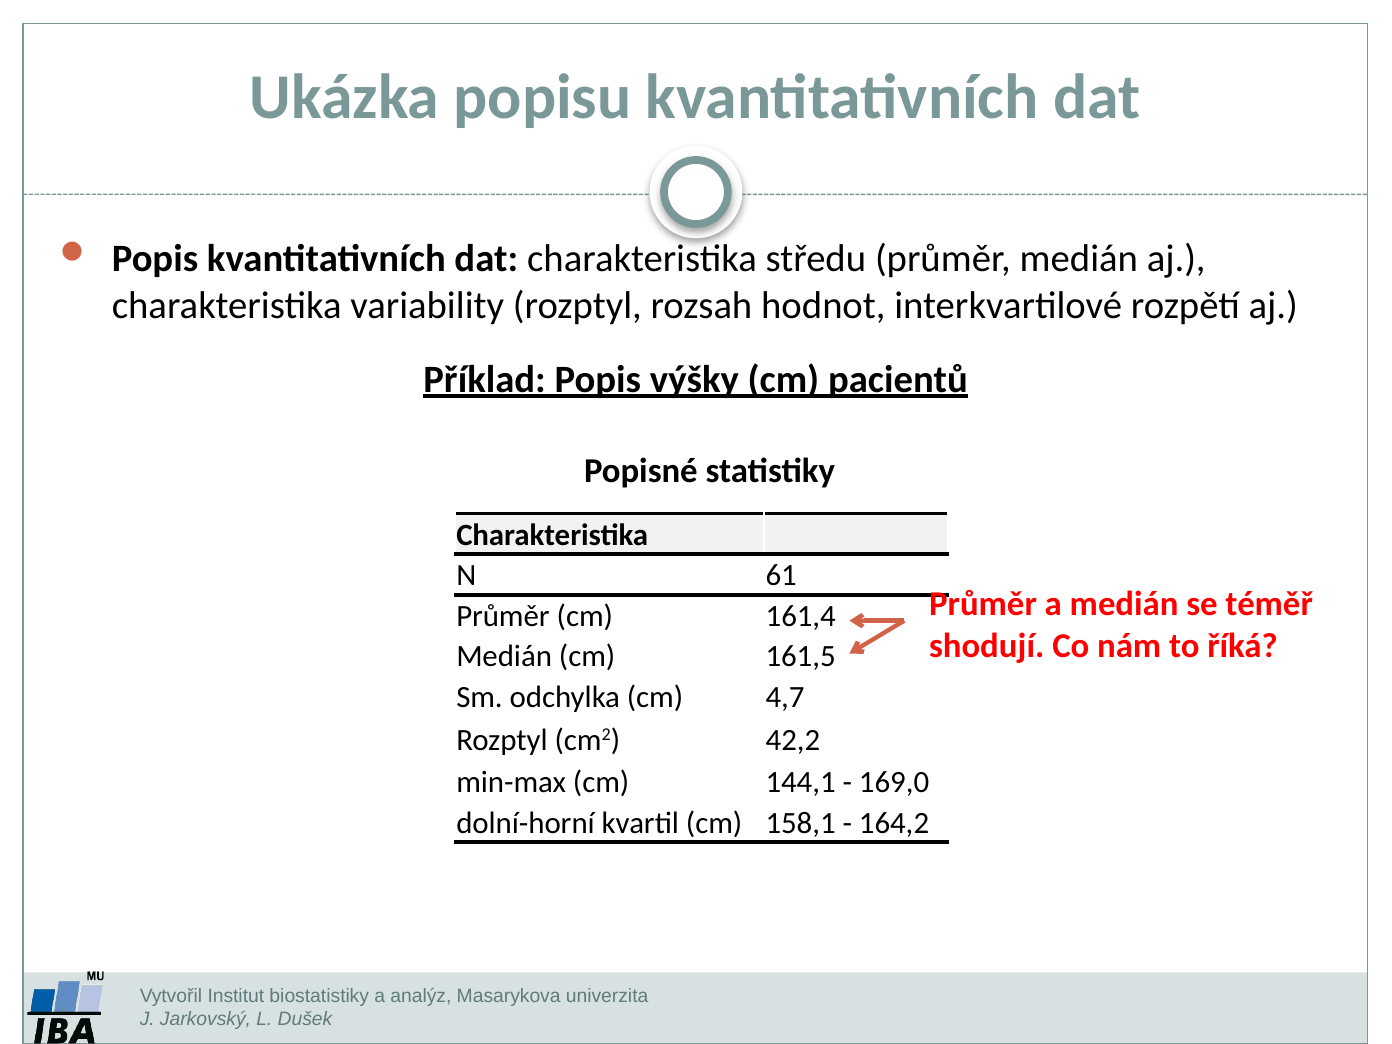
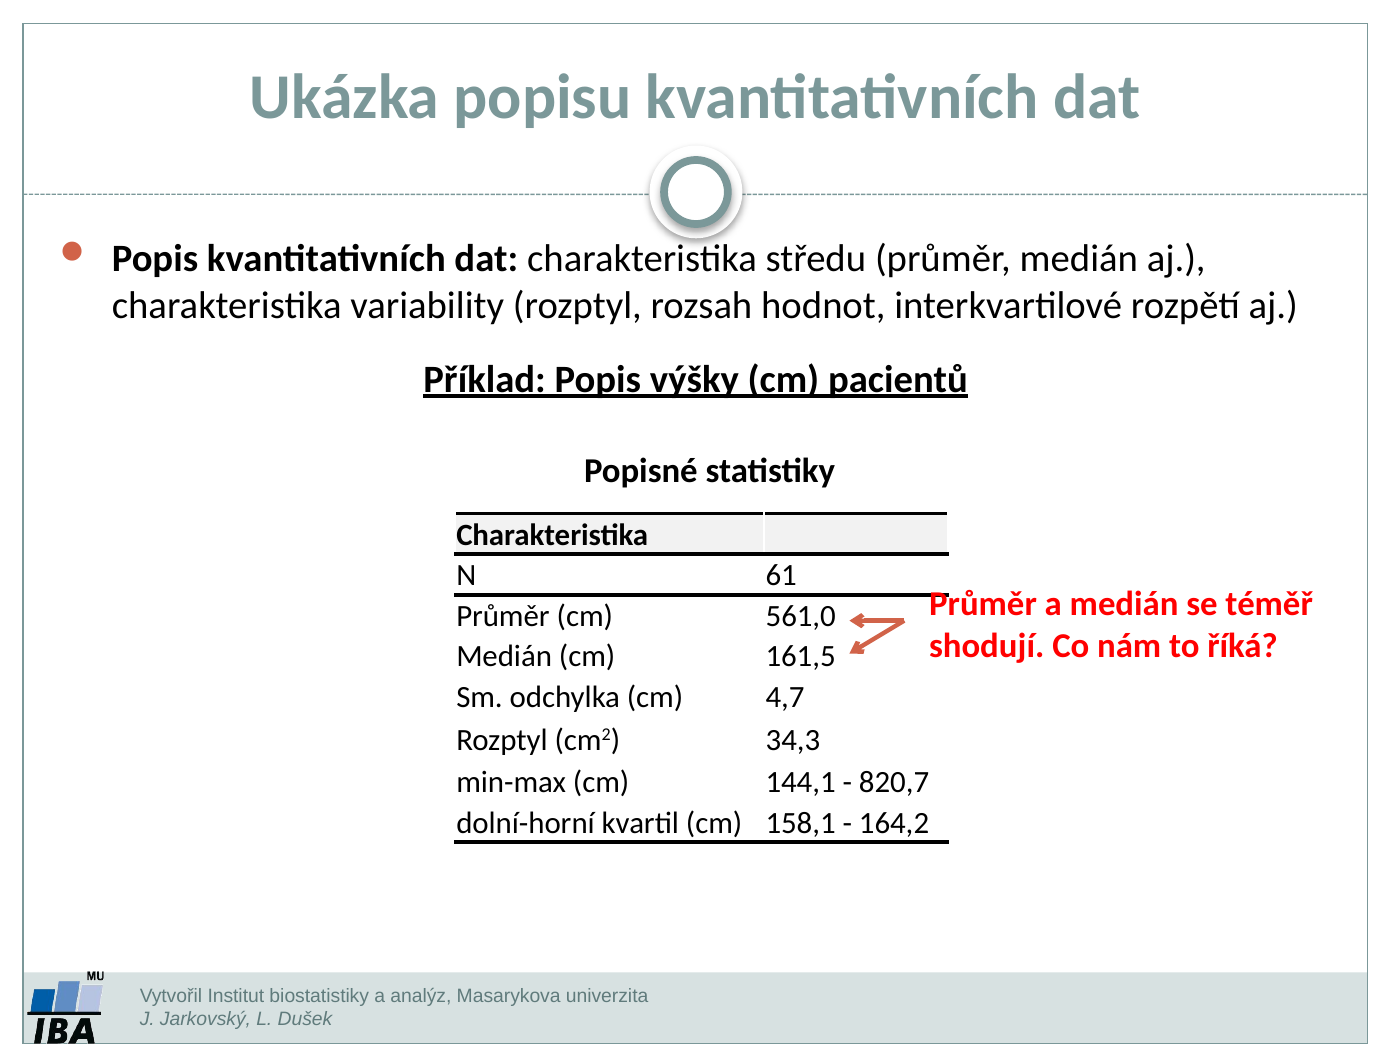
161,4: 161,4 -> 561,0 (801, 616)
42,2: 42,2 -> 34,3 (793, 740)
169,0: 169,0 -> 820,7 (894, 783)
